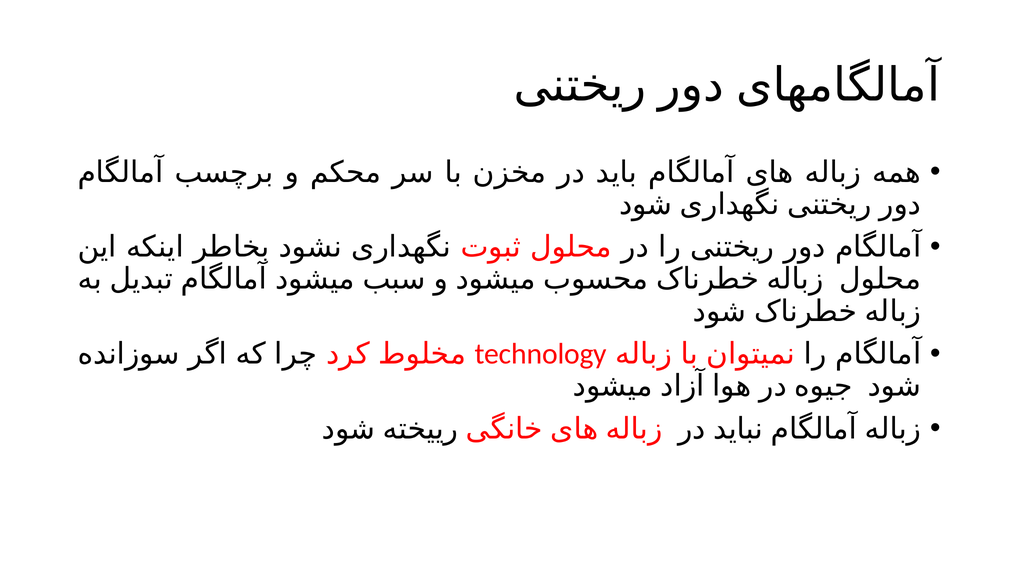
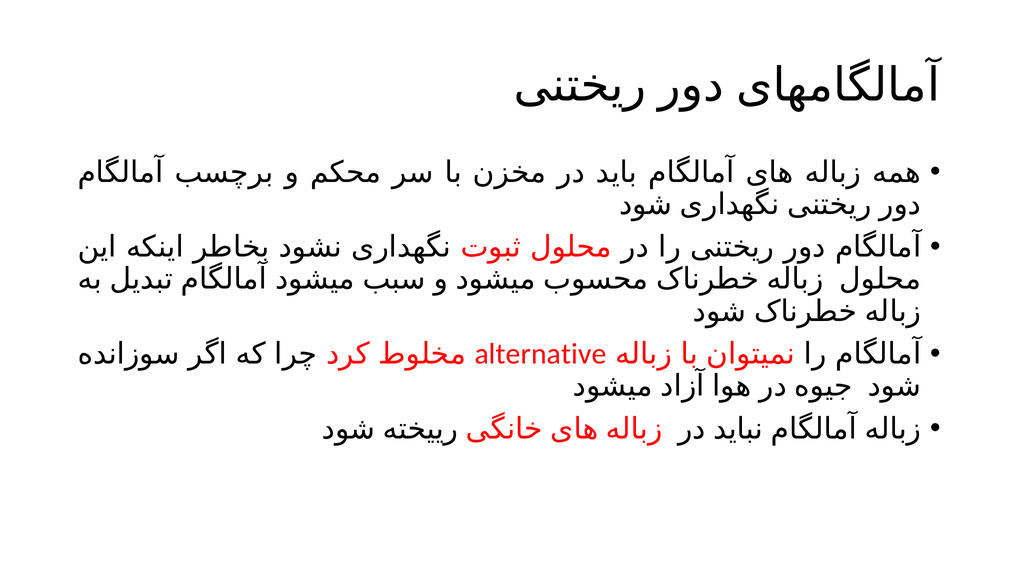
technology: technology -> alternative (541, 354)
